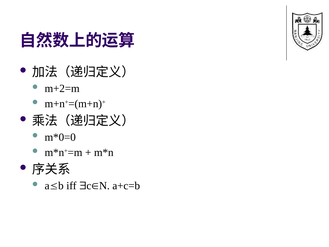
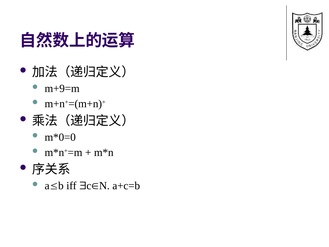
m+2=m: m+2=m -> m+9=m (62, 88)
